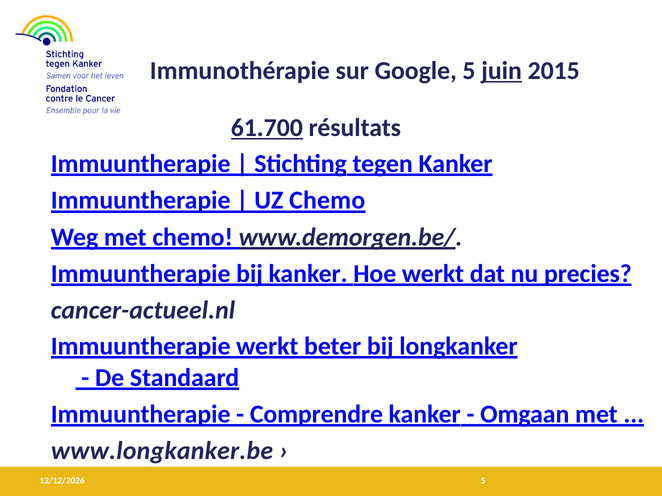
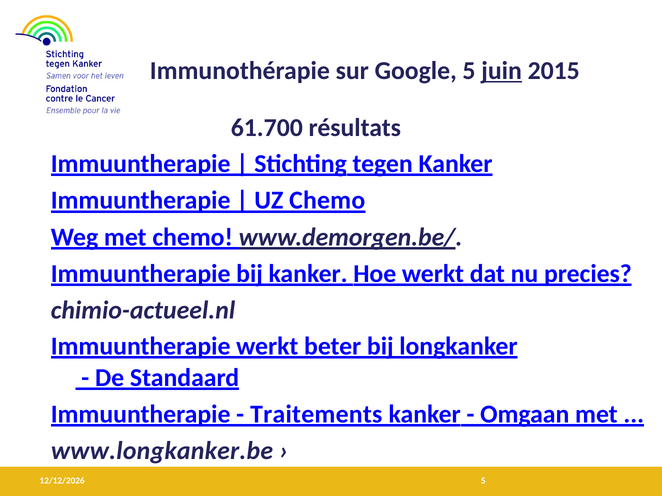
61.700 underline: present -> none (267, 128)
cancer-actueel.nl: cancer-actueel.nl -> chimio-actueel.nl (143, 311)
Comprendre: Comprendre -> Traitements (316, 415)
